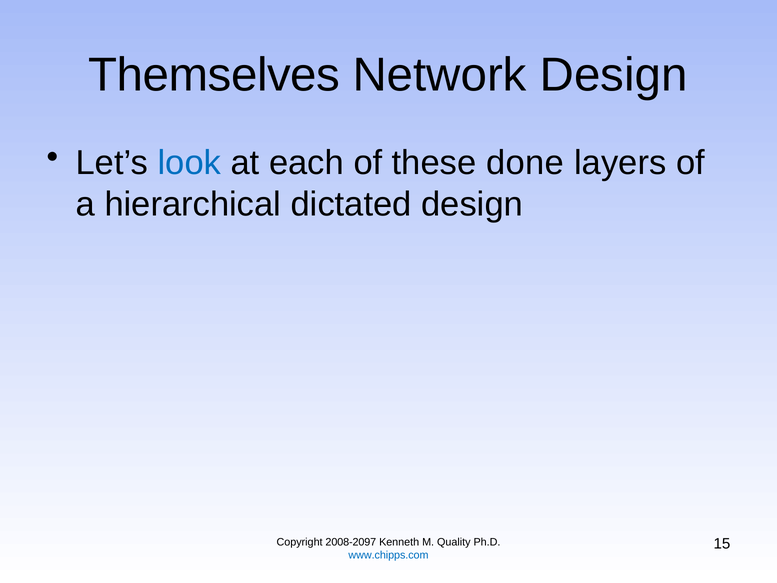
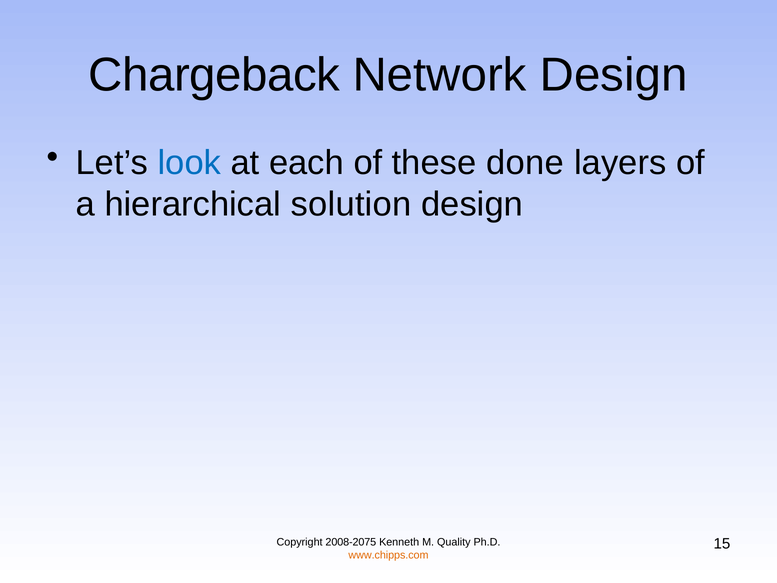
Themselves: Themselves -> Chargeback (214, 75)
dictated: dictated -> solution (351, 204)
2008-2097: 2008-2097 -> 2008-2075 (351, 542)
www.chipps.com colour: blue -> orange (389, 555)
